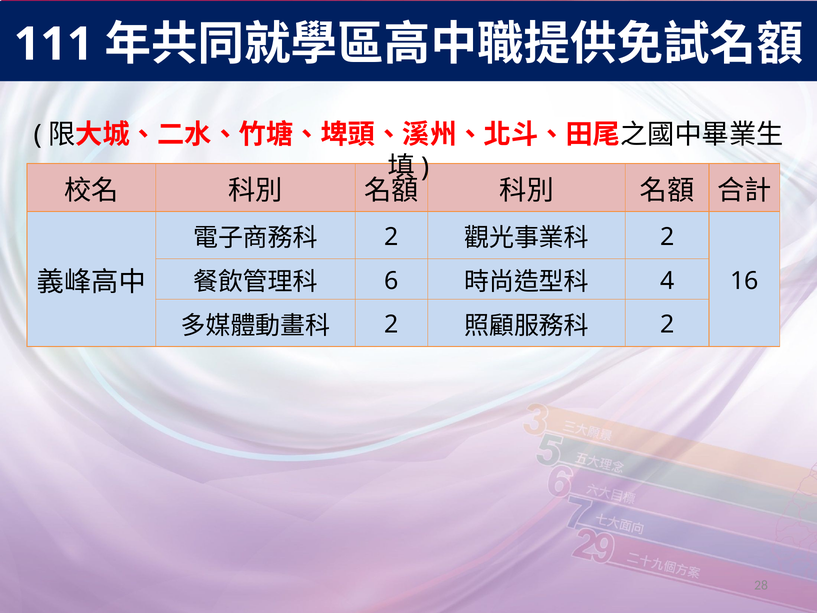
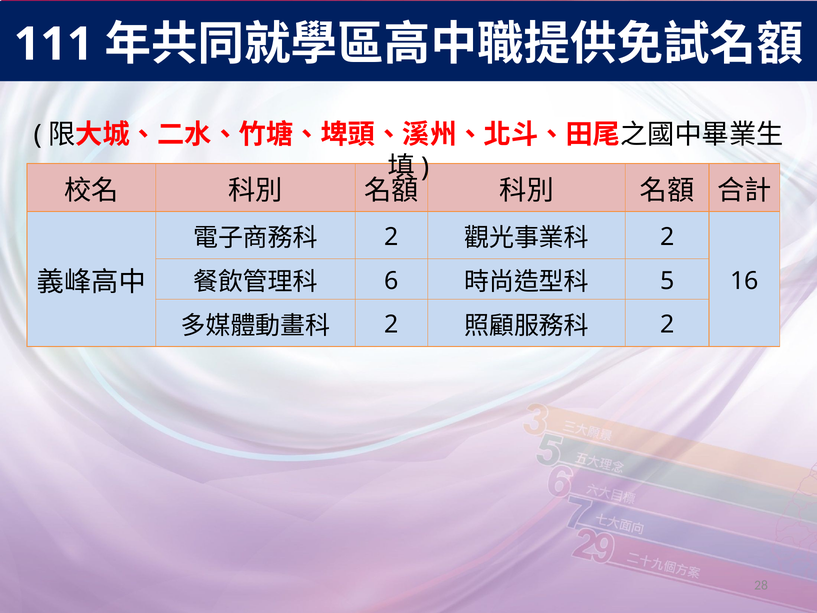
4: 4 -> 5 (667, 281)
